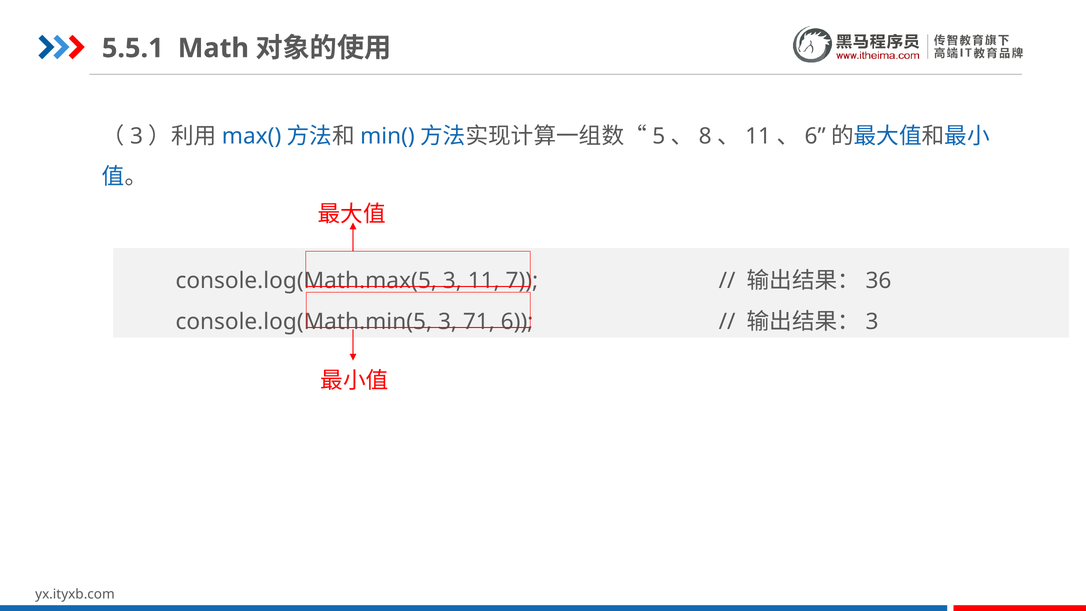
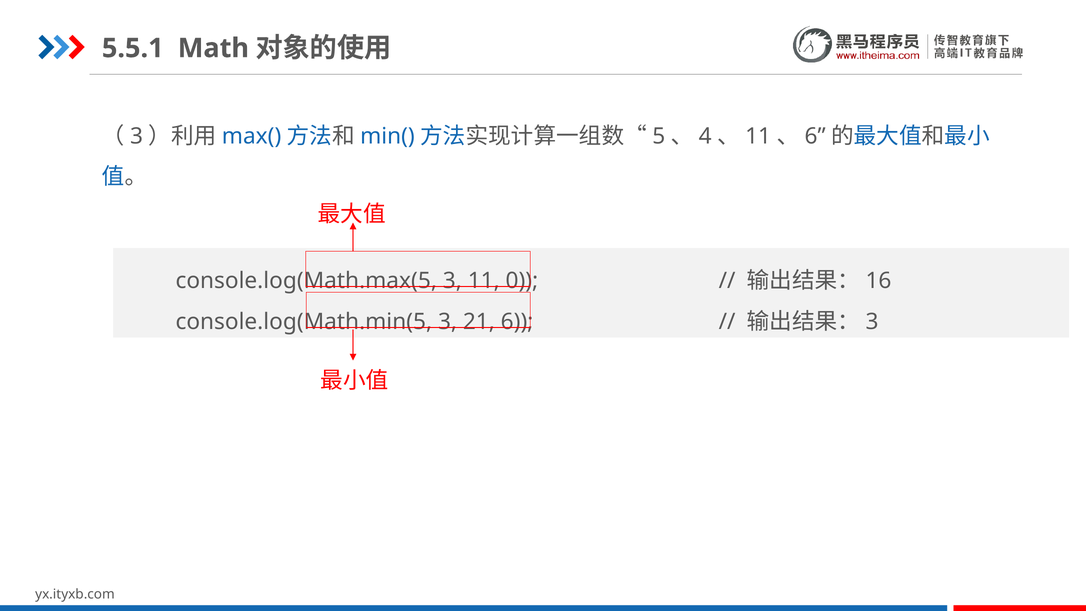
8: 8 -> 4 (705, 136)
7: 7 -> 0 (522, 281)
36: 36 -> 16 (878, 281)
71: 71 -> 21 (479, 322)
